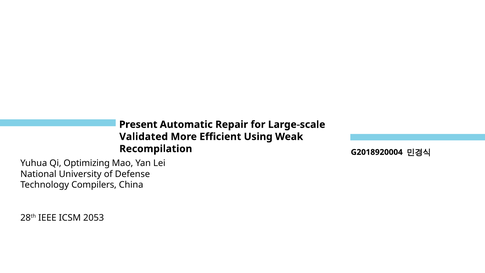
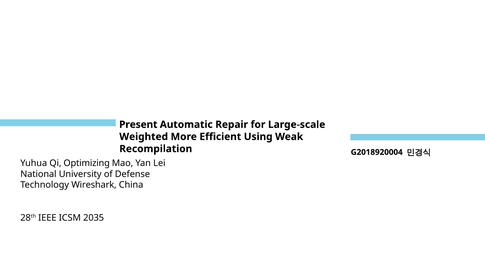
Validated: Validated -> Weighted (144, 137)
Compilers: Compilers -> Wireshark (94, 185)
2053: 2053 -> 2035 (94, 218)
